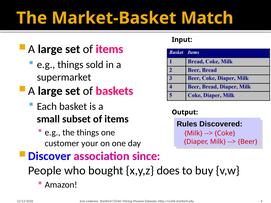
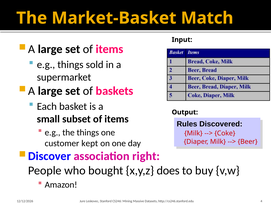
your: your -> kept (90, 143)
since: since -> right (146, 156)
